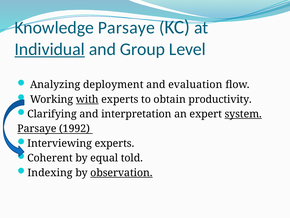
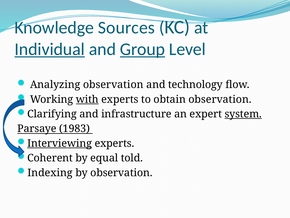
Knowledge Parsaye: Parsaye -> Sources (126, 28)
Group underline: none -> present (142, 49)
Analyzing deployment: deployment -> observation (113, 84)
evaluation: evaluation -> technology (195, 84)
obtain productivity: productivity -> observation (220, 99)
interpretation: interpretation -> infrastructure (136, 114)
1992: 1992 -> 1983 (75, 128)
Interviewing underline: none -> present (60, 143)
observation underline: present -> none (121, 172)
